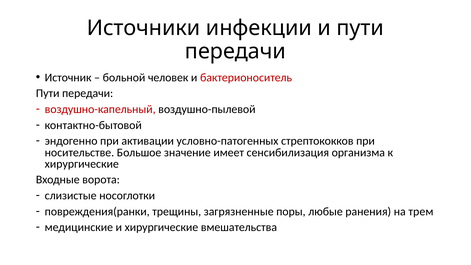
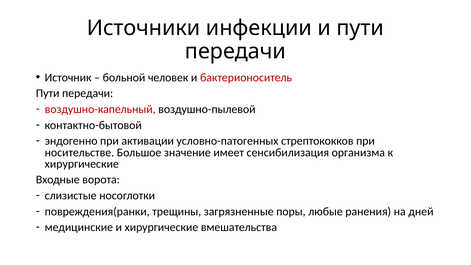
трем: трем -> дней (421, 211)
